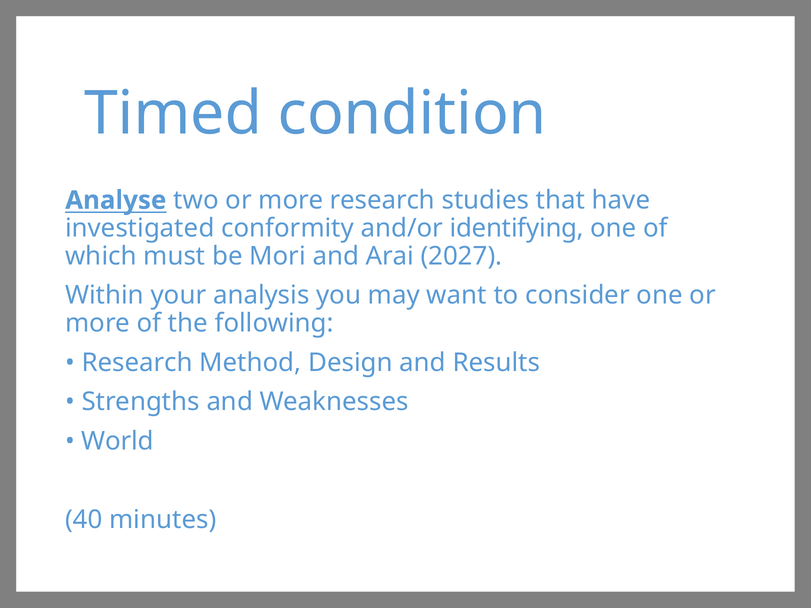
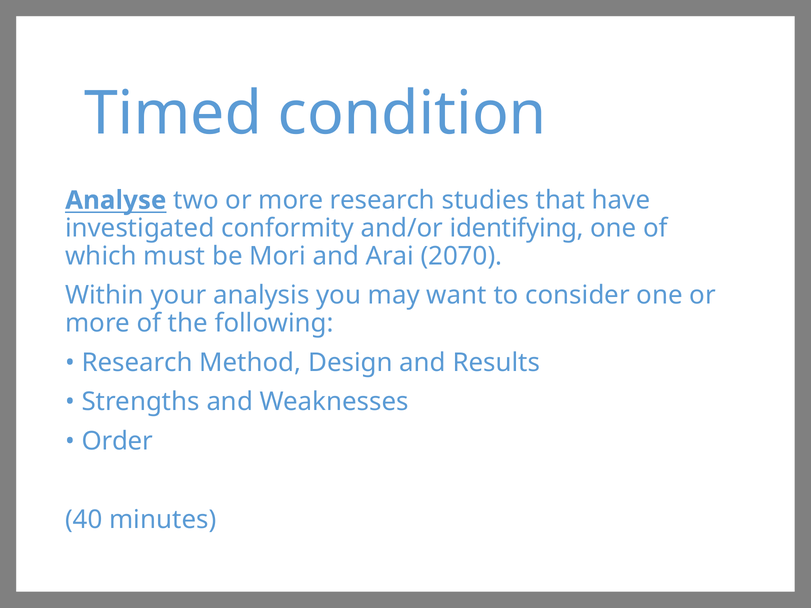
2027: 2027 -> 2070 (461, 256)
World: World -> Order (117, 441)
